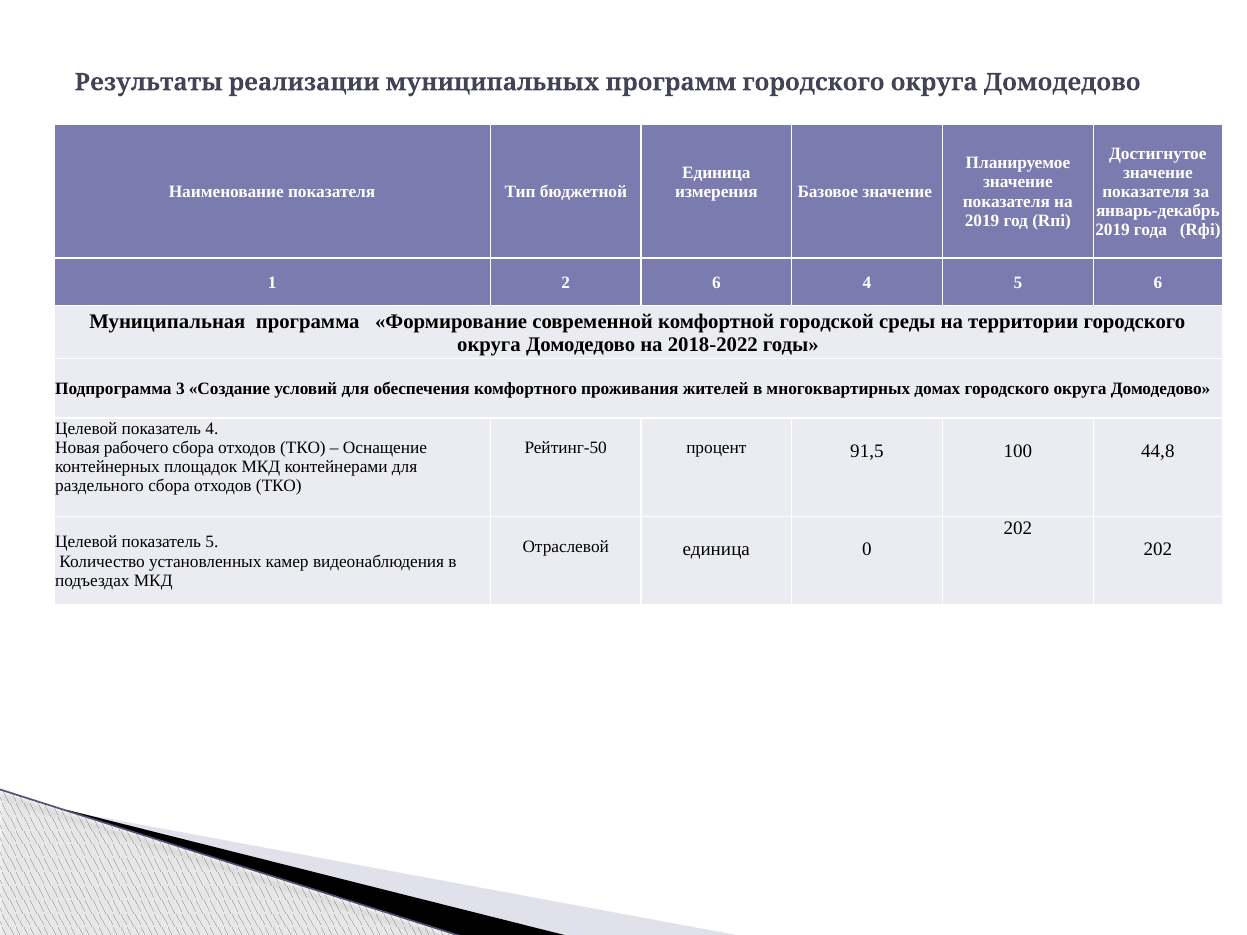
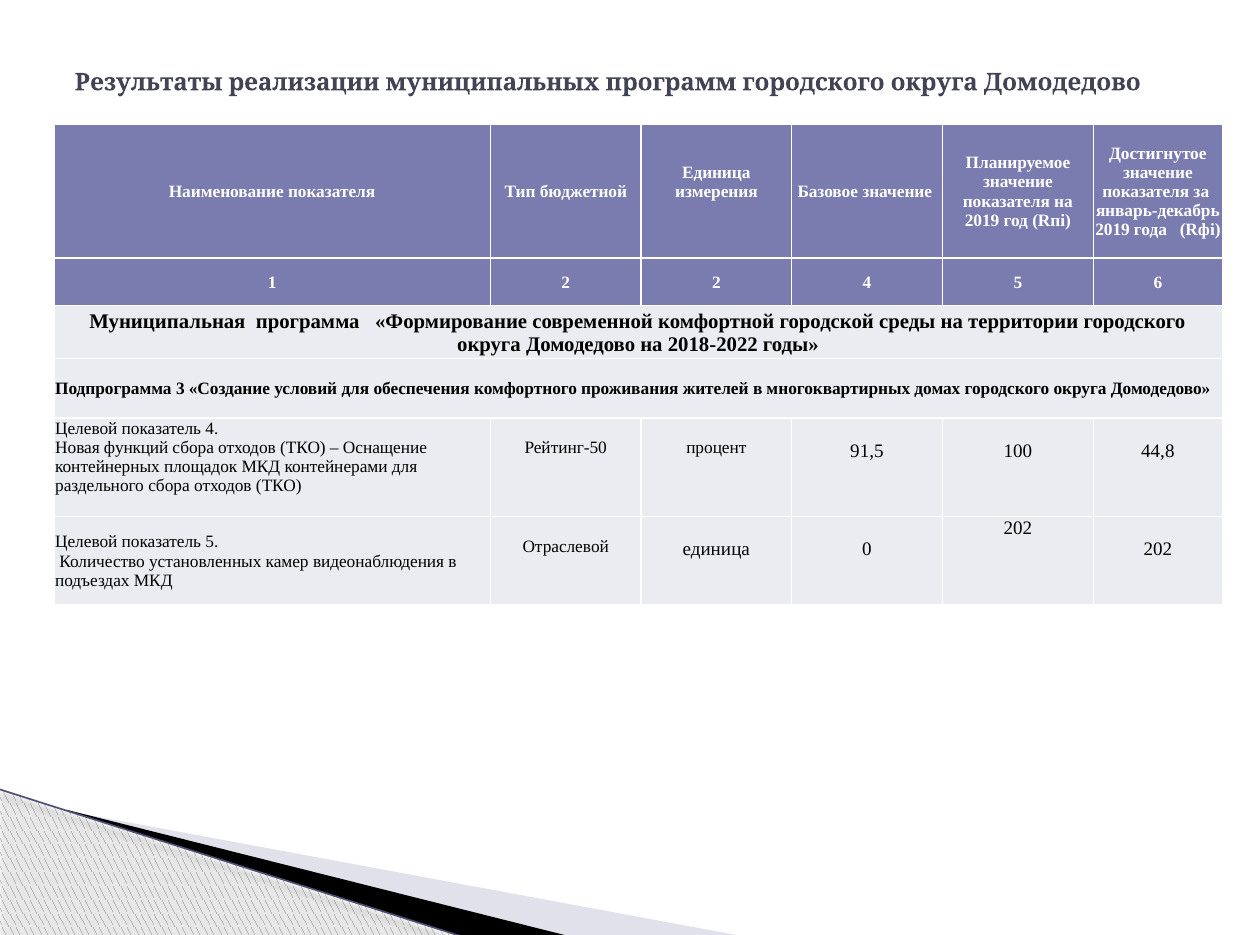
2 6: 6 -> 2 (716, 283)
рабочего: рабочего -> функций (136, 448)
